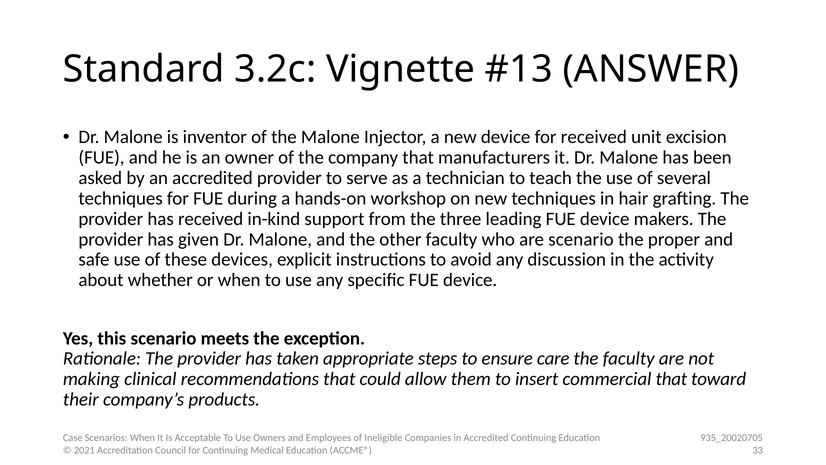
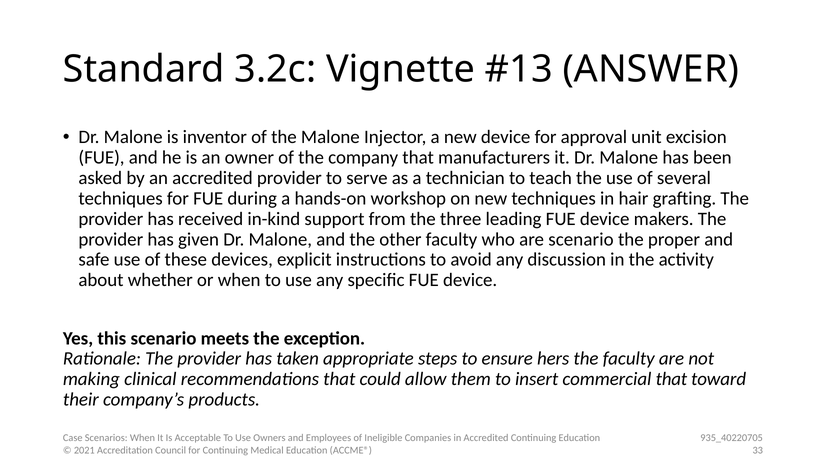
for received: received -> approval (594, 137)
care: care -> hers (553, 358)
935_20020705: 935_20020705 -> 935_40220705 (732, 437)
